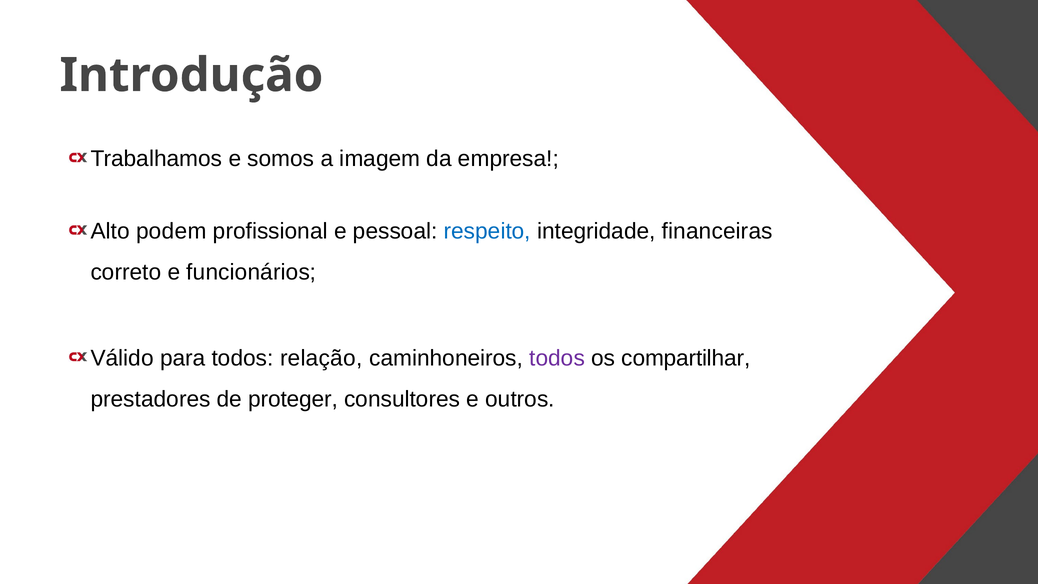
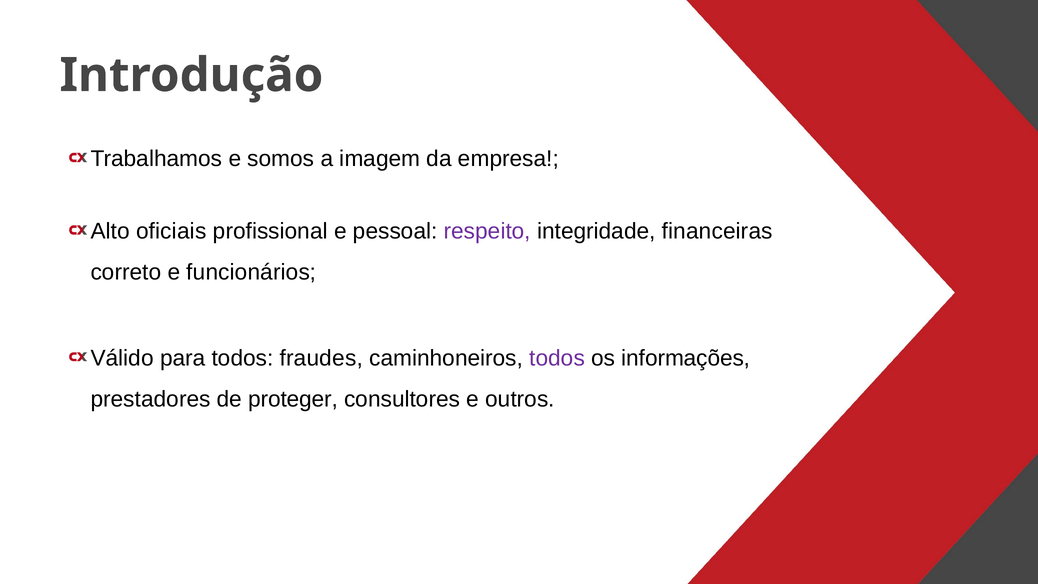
podem: podem -> oficiais (171, 231)
respeito colour: blue -> purple (487, 231)
relação: relação -> fraudes (321, 358)
compartilhar: compartilhar -> informações (686, 358)
